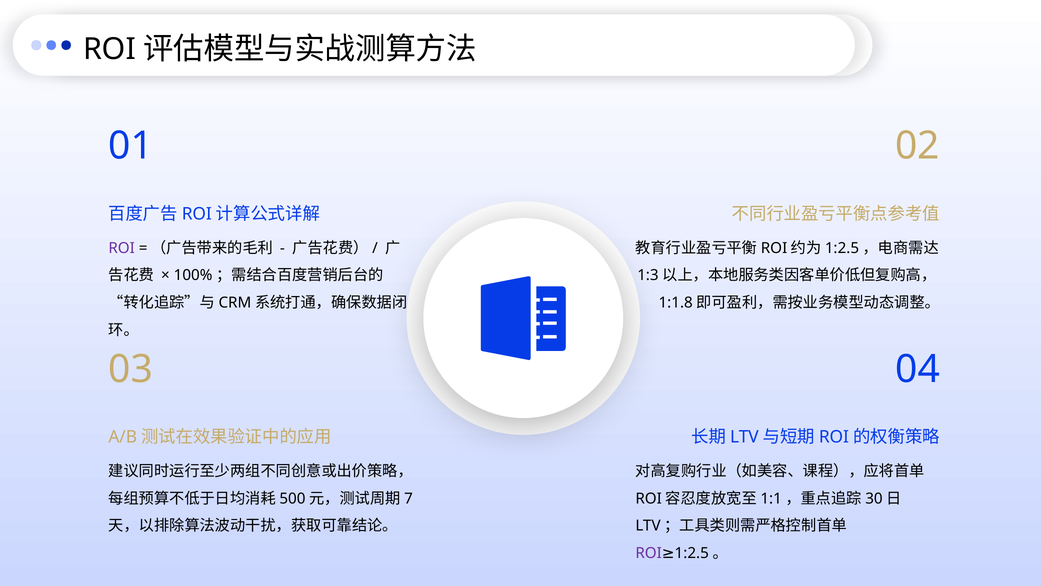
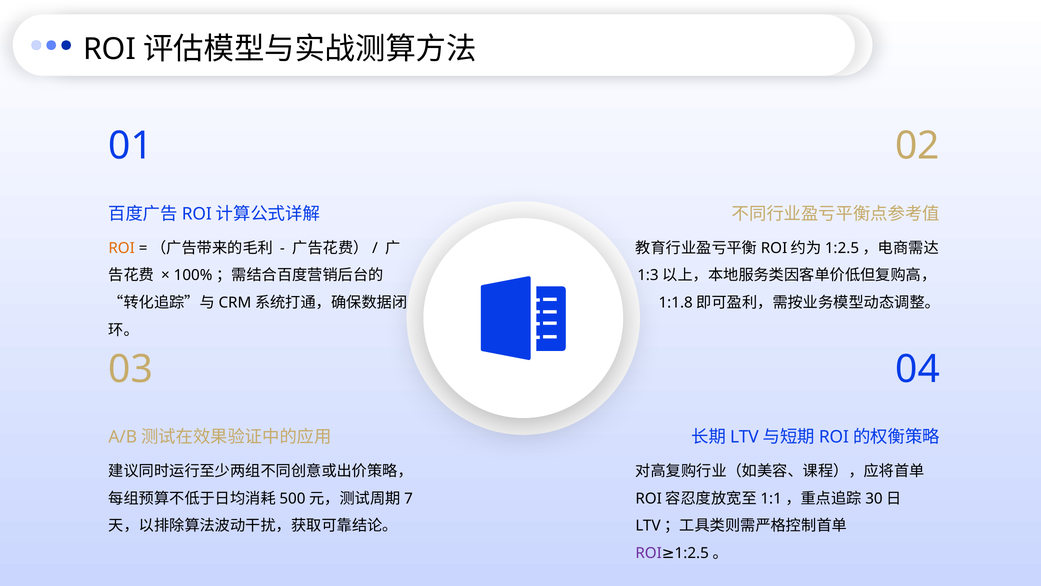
ROI colour: purple -> orange (122, 248)
